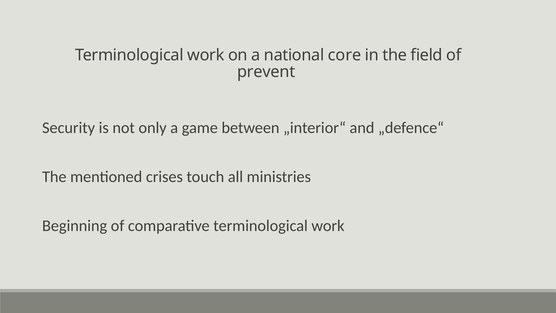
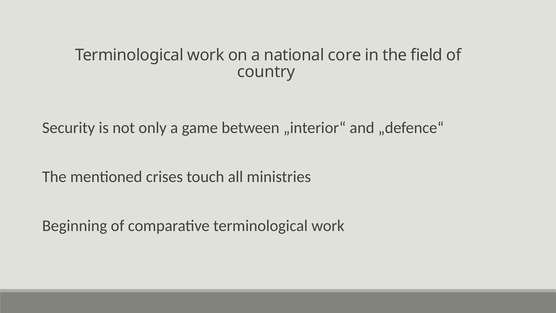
prevent: prevent -> country (266, 72)
